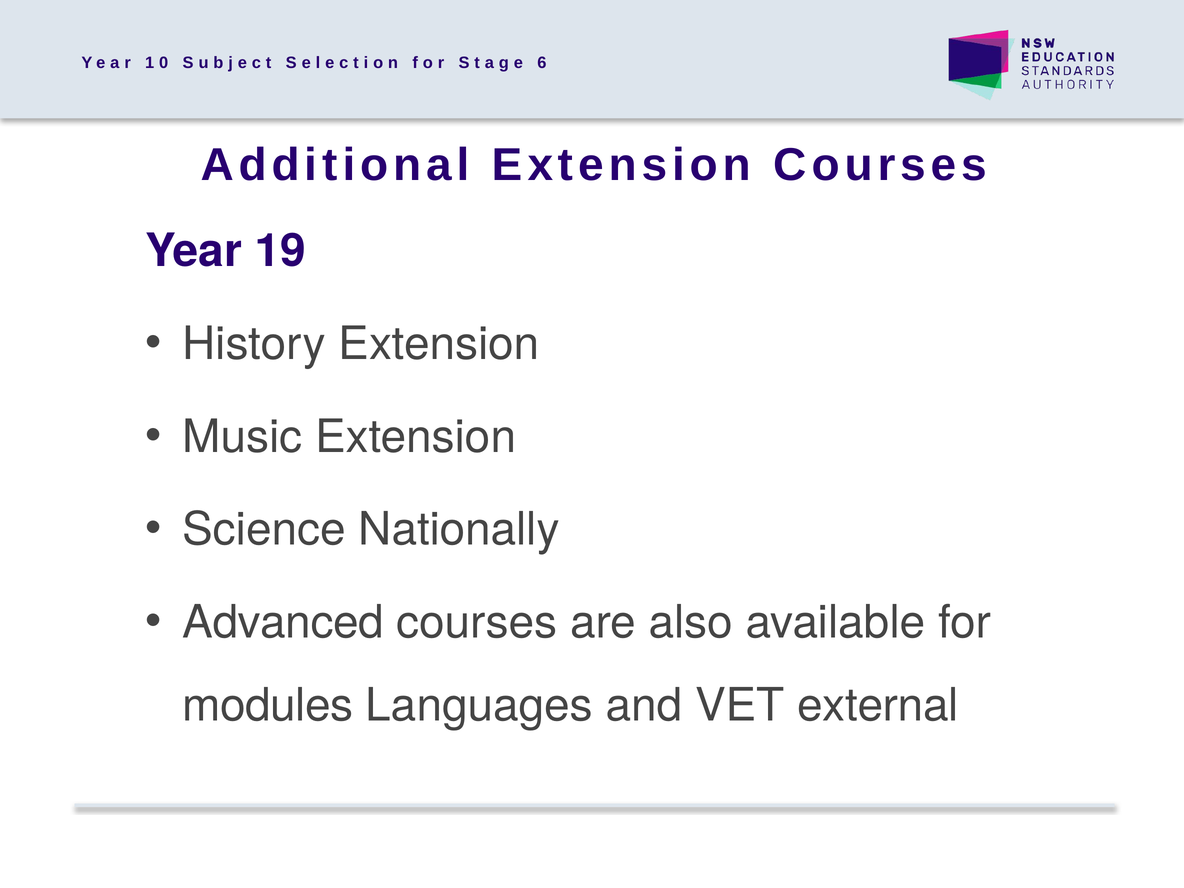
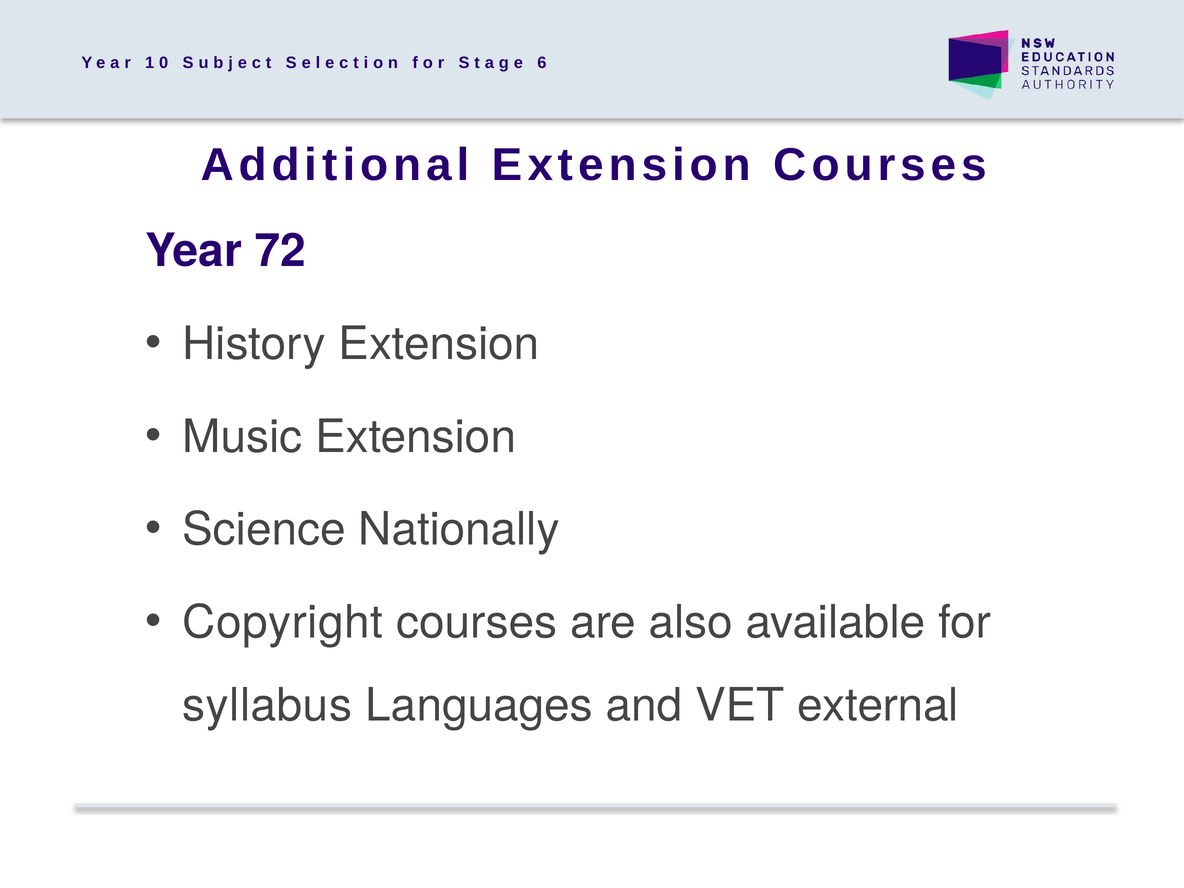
19: 19 -> 72 (280, 251)
Advanced: Advanced -> Copyright (283, 623)
modules: modules -> syllabus (267, 705)
